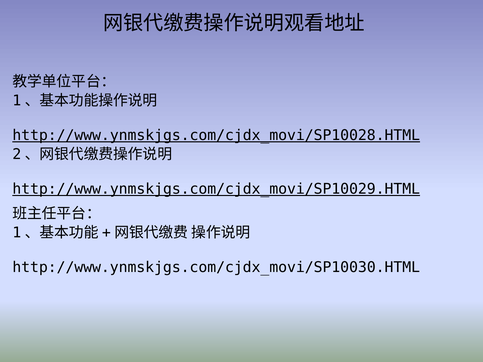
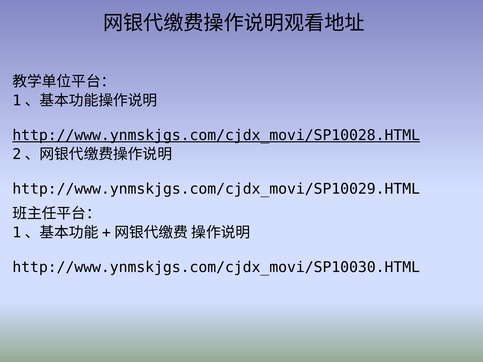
http://www.ynmskjgs.com/cjdx_movi/SP10029.HTML underline: present -> none (216, 189)
